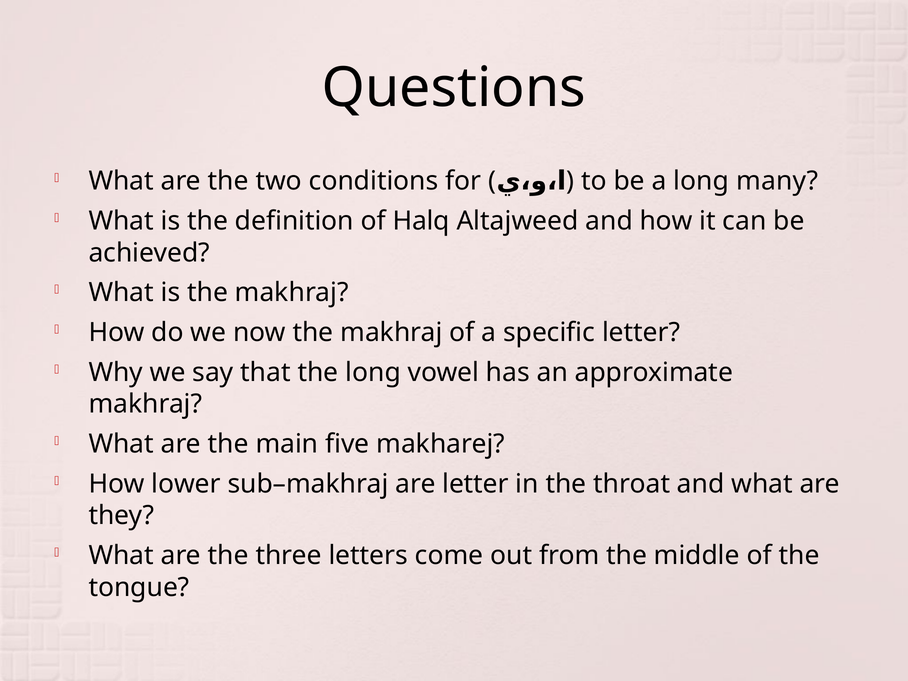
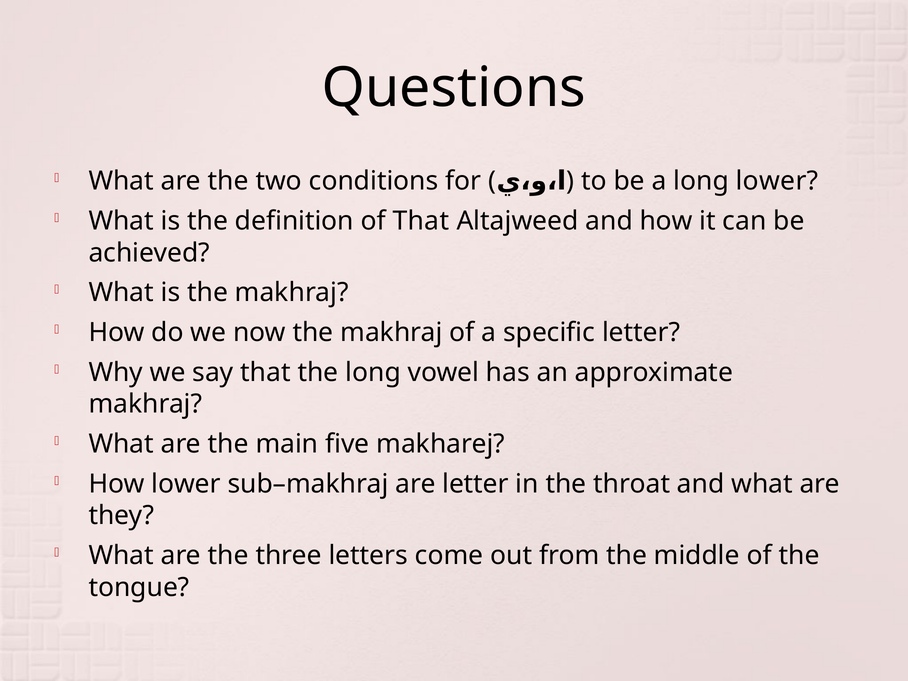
long many: many -> lower (777, 181)
of Halq: Halq -> That (421, 221)
